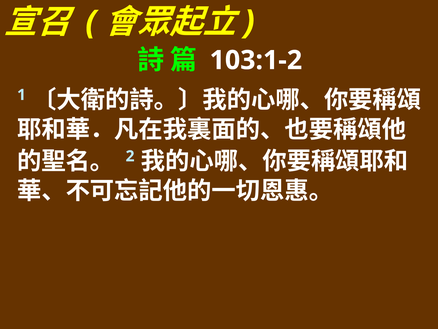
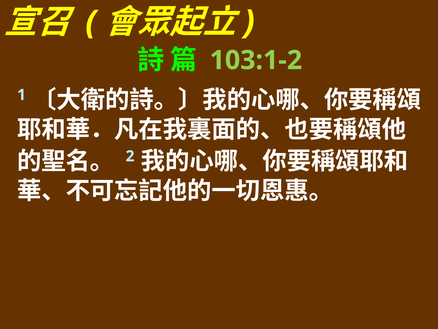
103:1-2 colour: white -> light green (256, 60)
